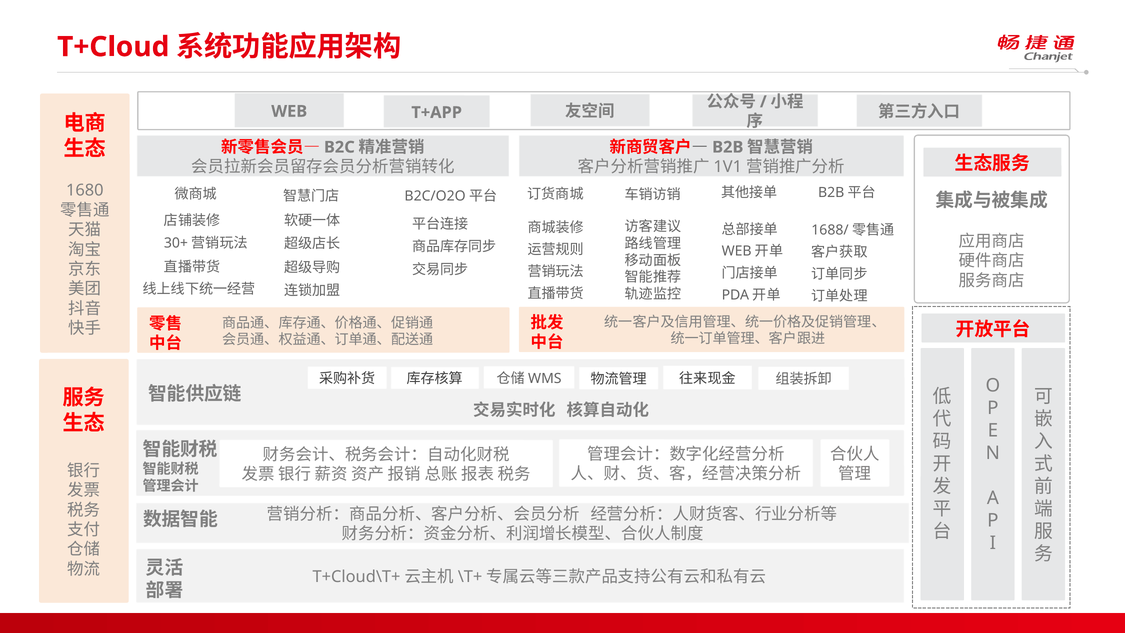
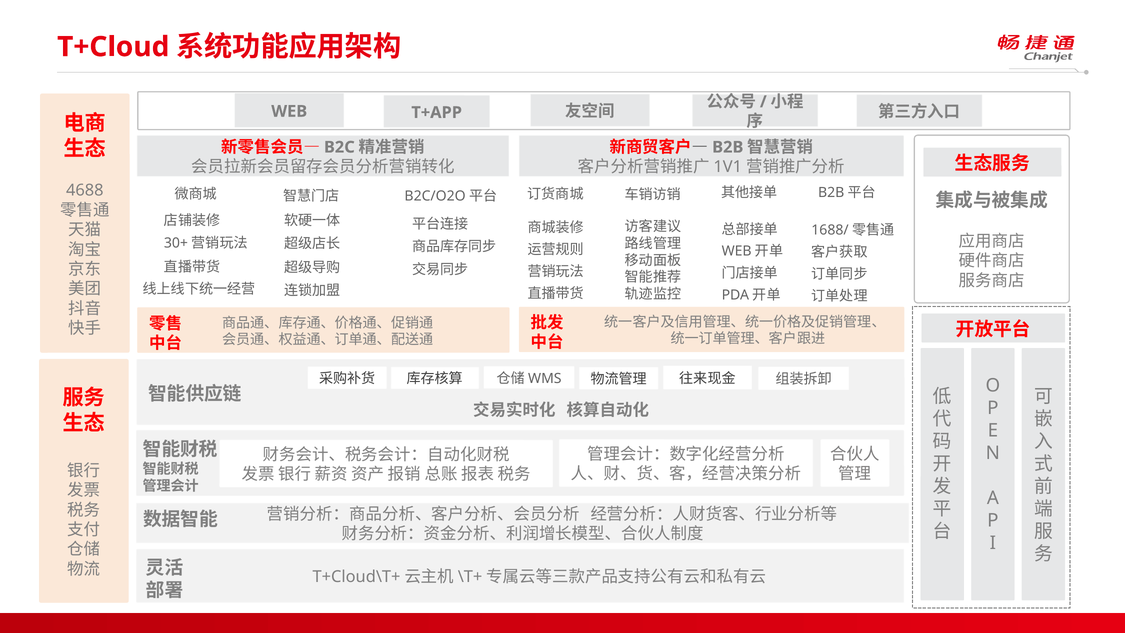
1680: 1680 -> 4688 (85, 190)
